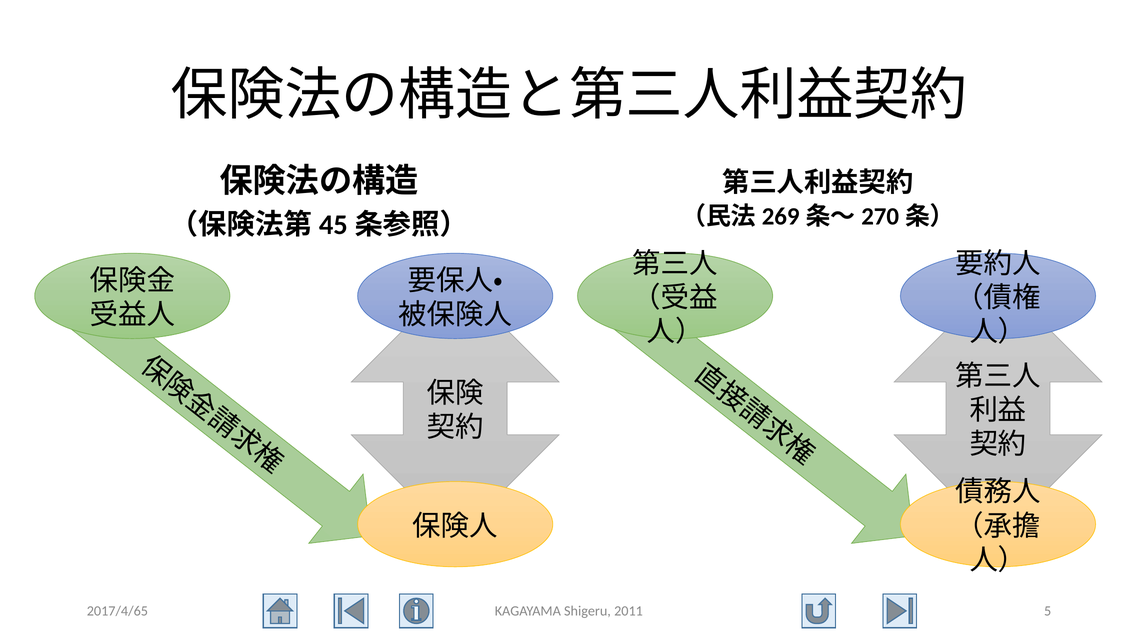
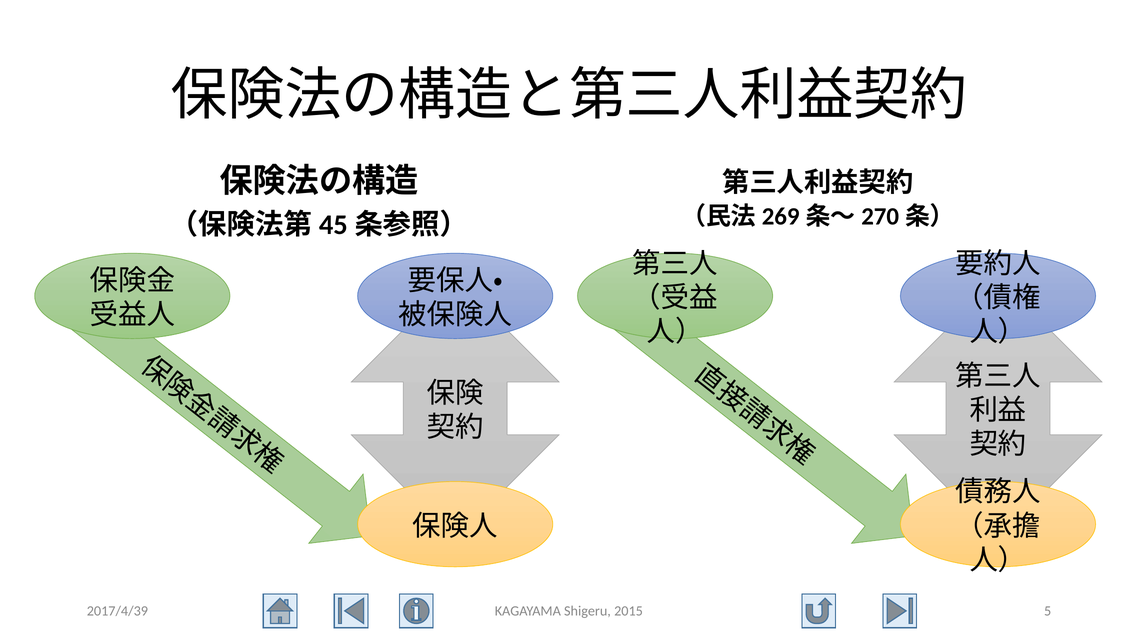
2017/4/65: 2017/4/65 -> 2017/4/39 (117, 611)
2011: 2011 -> 2015 (629, 611)
